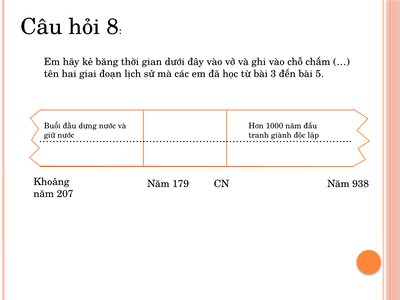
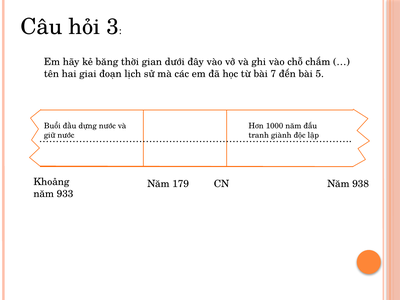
8: 8 -> 3 (113, 27)
3: 3 -> 7 (273, 74)
207: 207 -> 933 (65, 194)
